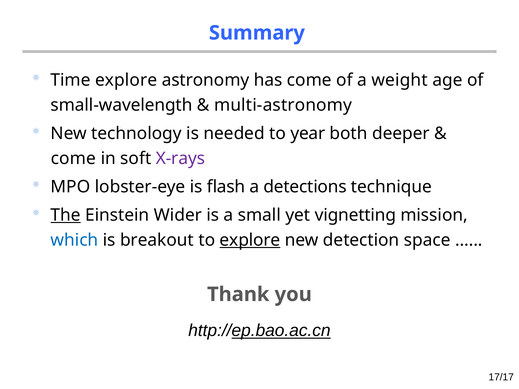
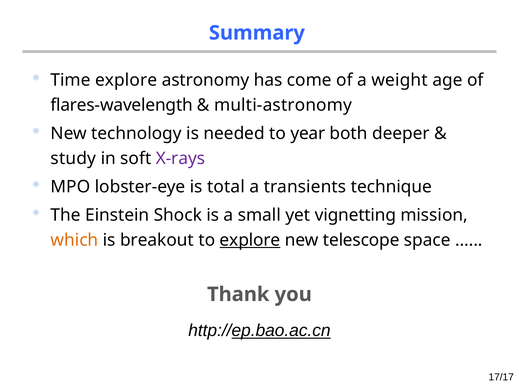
small-wavelength: small-wavelength -> flares-wavelength (122, 105)
come: come -> study (73, 159)
flash: flash -> total (226, 187)
detections: detections -> transients (305, 187)
The underline: present -> none (66, 215)
Wider: Wider -> Shock (178, 215)
which colour: blue -> orange (74, 240)
detection: detection -> telescope (361, 240)
